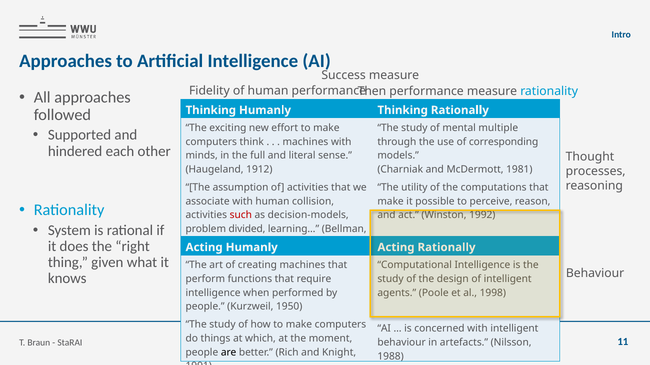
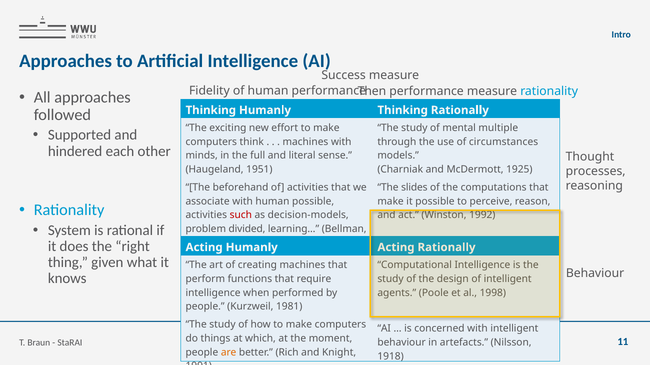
corresponding: corresponding -> circumstances (504, 142)
1912: 1912 -> 1951 (259, 170)
1981: 1981 -> 1925 (519, 170)
assumption: assumption -> beforehand (241, 188)
utility: utility -> slides (414, 188)
human collision: collision -> possible (313, 202)
1950: 1950 -> 1981 (289, 307)
are colour: black -> orange (229, 353)
1988: 1988 -> 1918 (391, 357)
